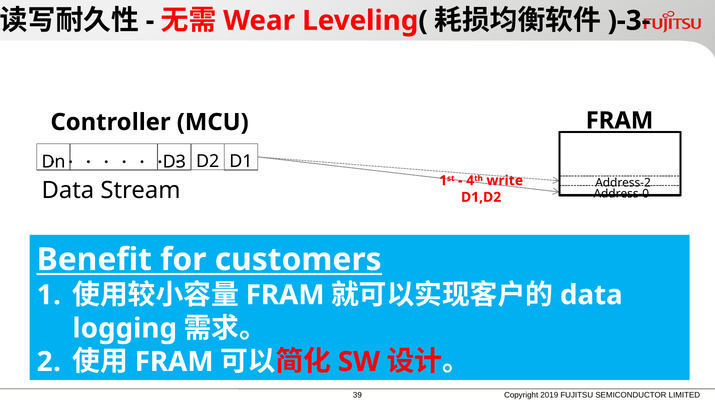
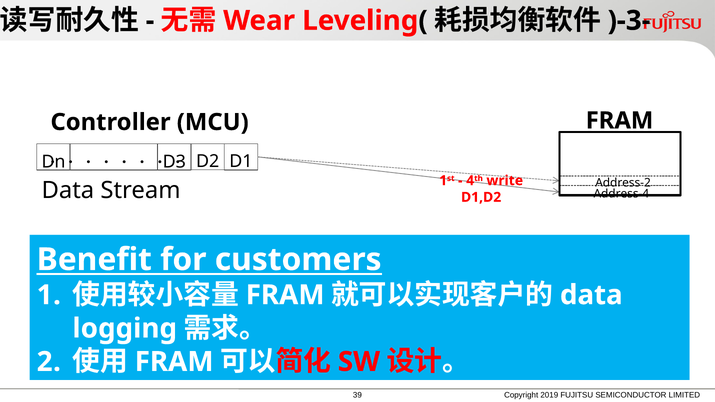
Address-0: Address-0 -> Address-4 (621, 194)
